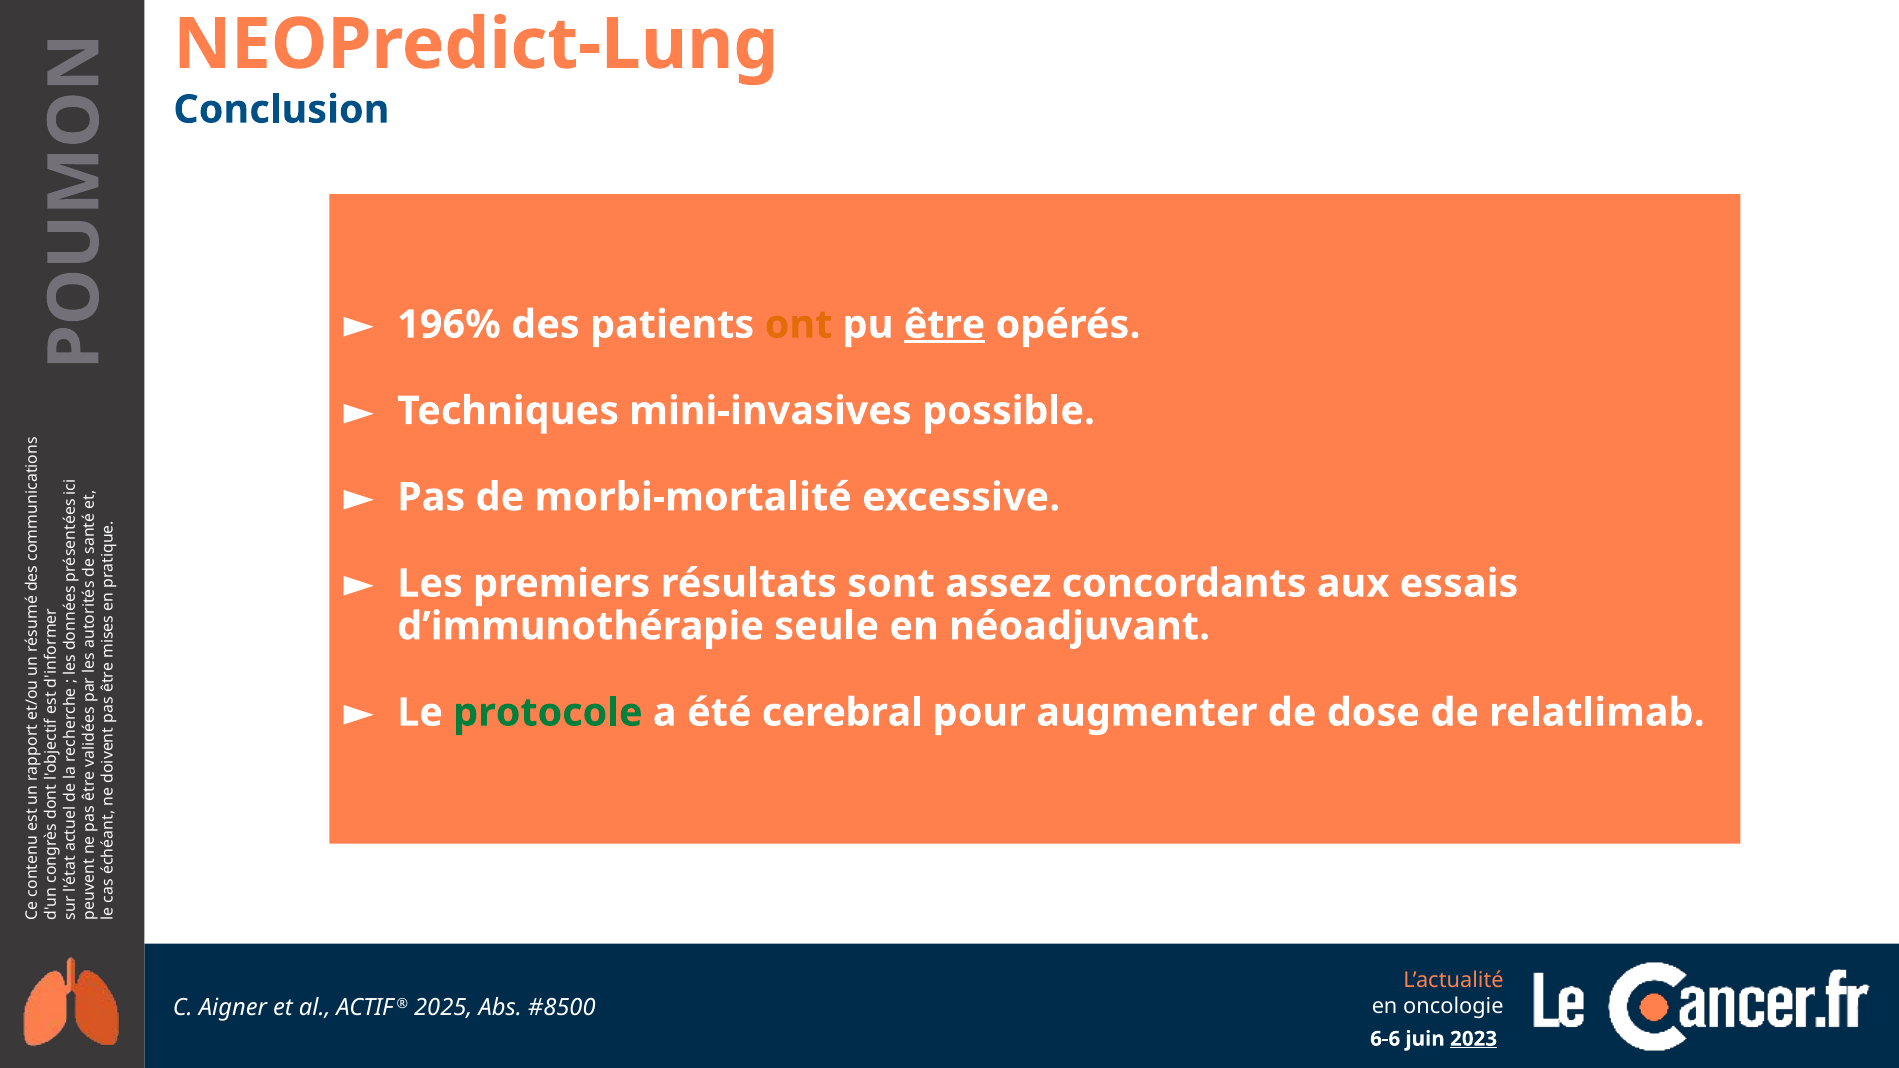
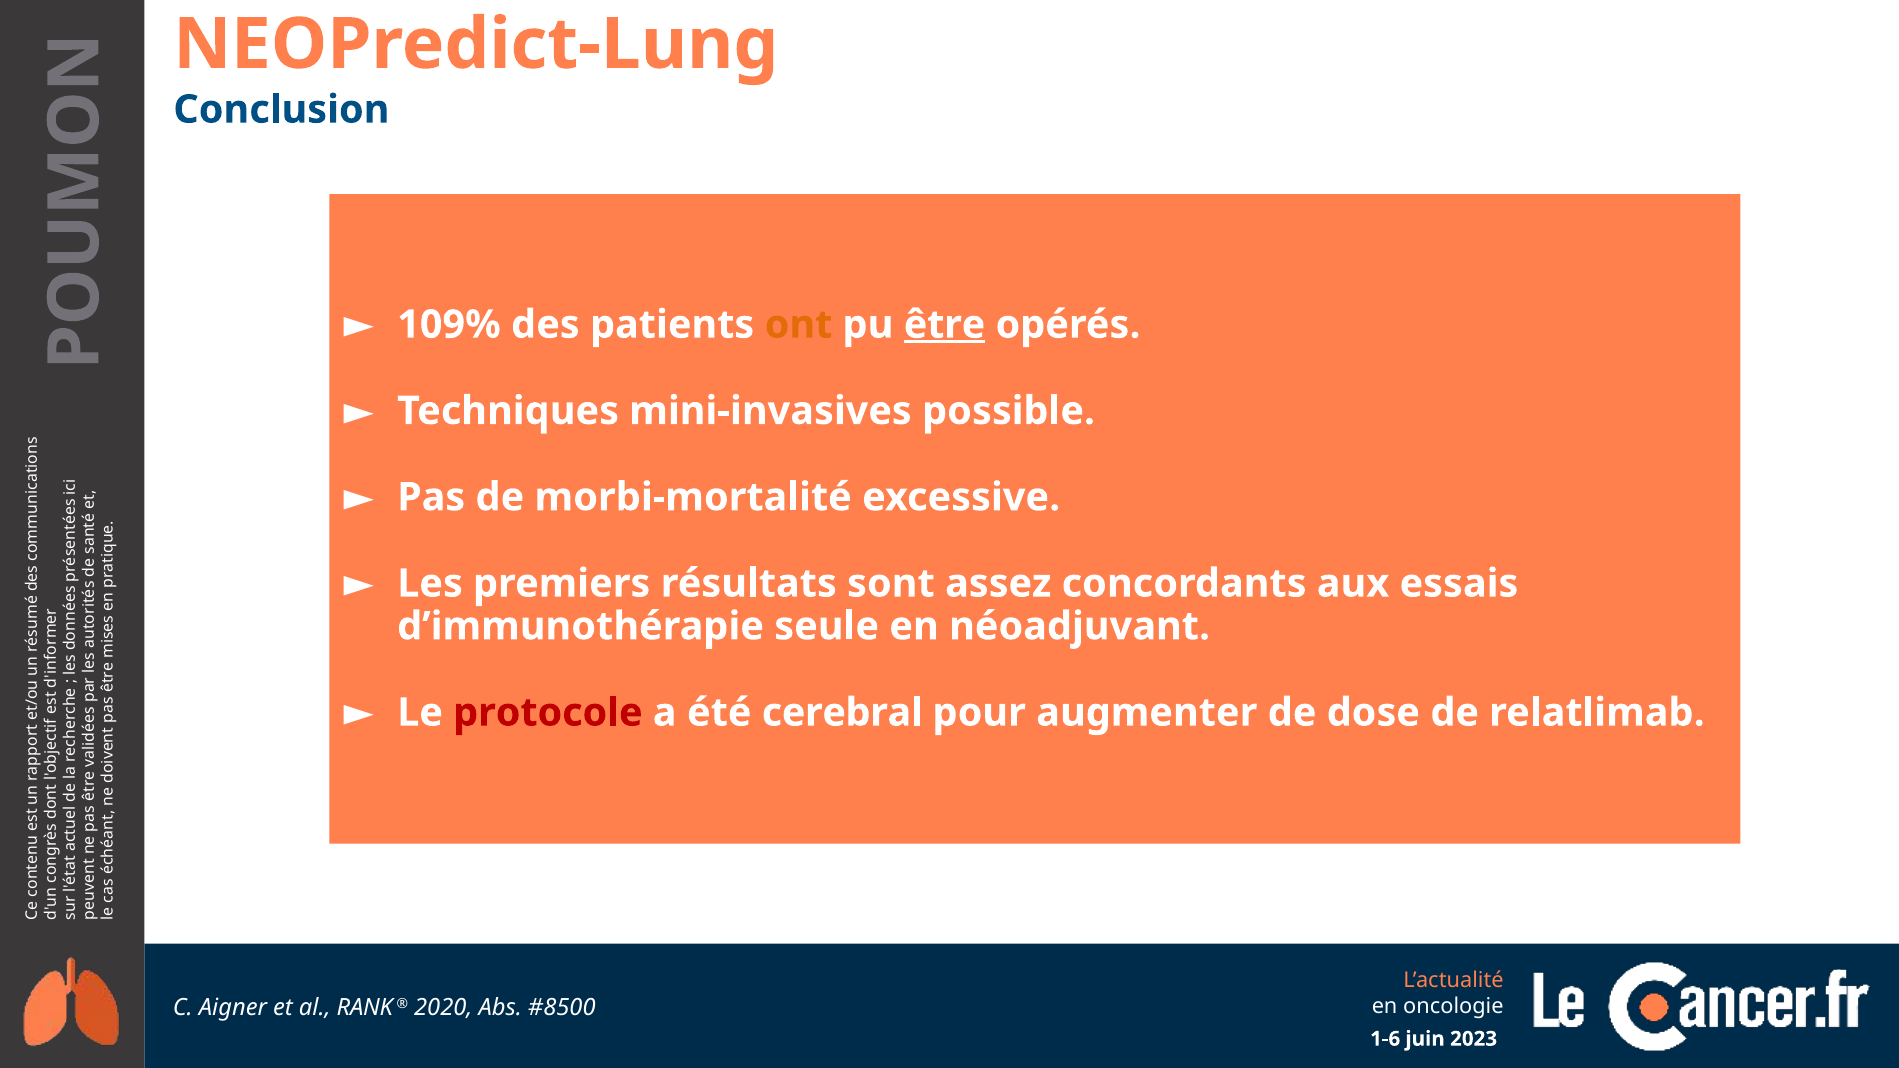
196%: 196% -> 109% (449, 325)
protocole colour: green -> red (548, 713)
ACTIF: ACTIF -> RANK (365, 1008)
2025: 2025 -> 2020 (443, 1008)
6-6: 6-6 -> 1-6 (1385, 1039)
2023 underline: present -> none (1474, 1039)
